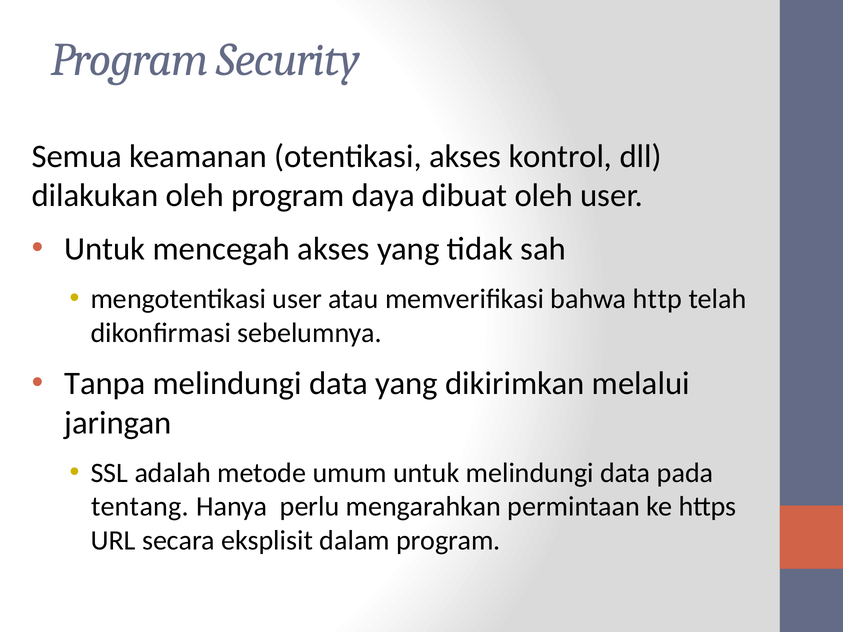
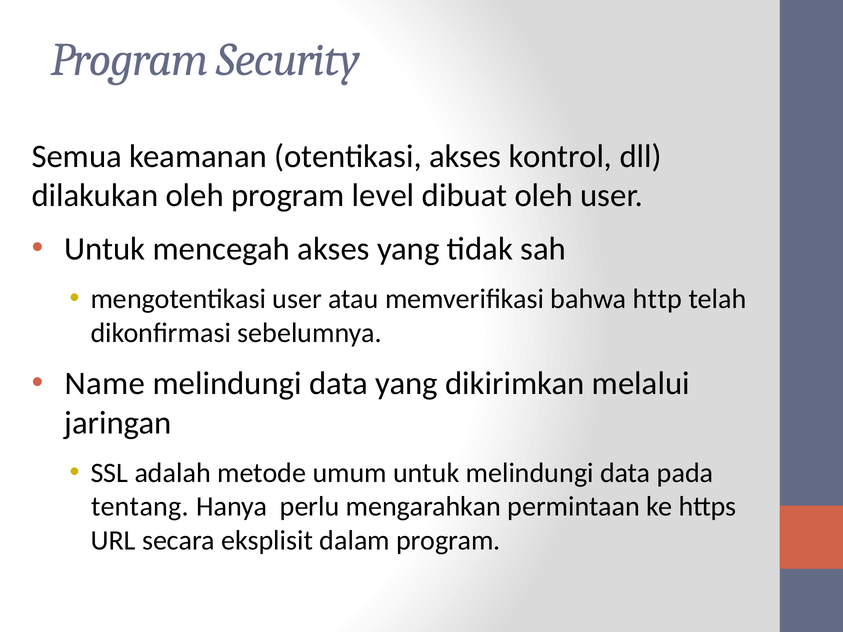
daya: daya -> level (383, 196)
Tanpa: Tanpa -> Name (105, 384)
